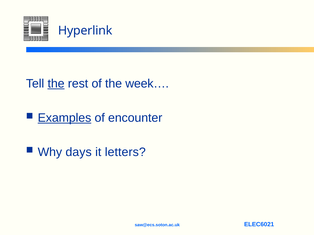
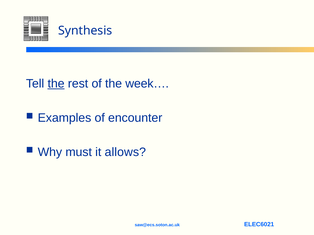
Hyperlink: Hyperlink -> Synthesis (85, 31)
Examples underline: present -> none (64, 118)
days: days -> must (79, 152)
letters: letters -> allows (125, 152)
